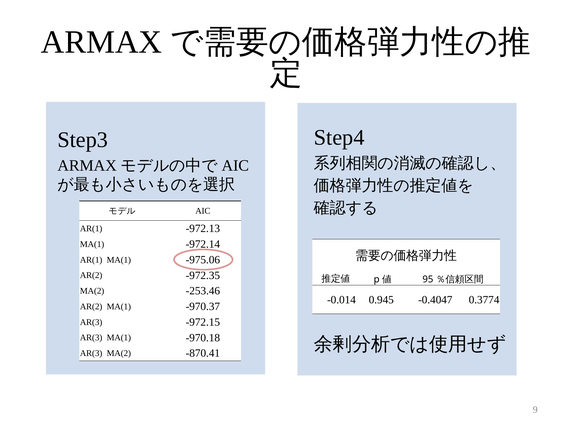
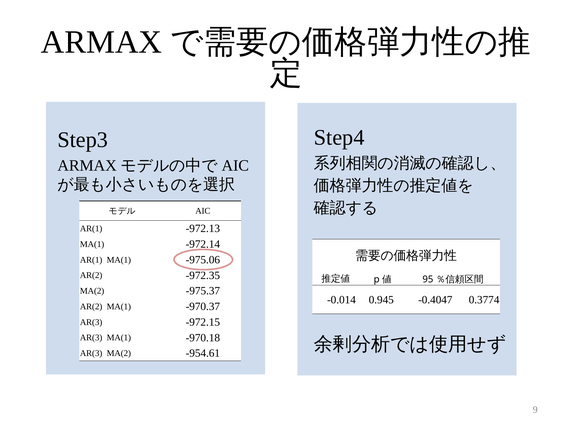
-253.46: -253.46 -> -975.37 (203, 291)
-870.41: -870.41 -> -954.61 (203, 353)
